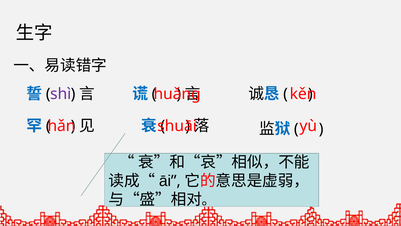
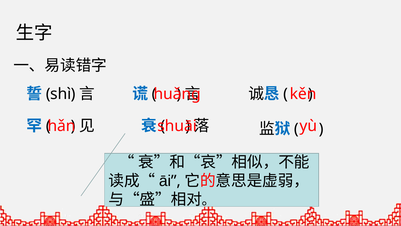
shì colour: purple -> black (61, 94)
